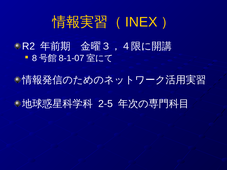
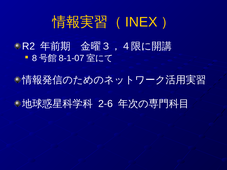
2-5: 2-5 -> 2-6 (106, 104)
